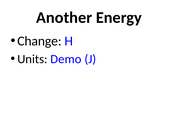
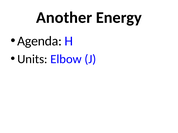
Change: Change -> Agenda (39, 41)
Demo: Demo -> Elbow (66, 59)
